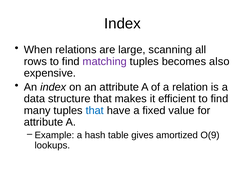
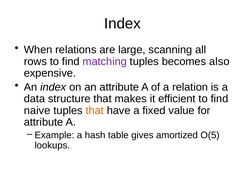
many: many -> naive (37, 111)
that colour: blue -> orange (95, 111)
O(9: O(9 -> O(5 (210, 136)
